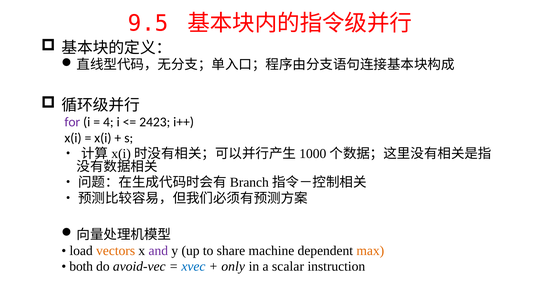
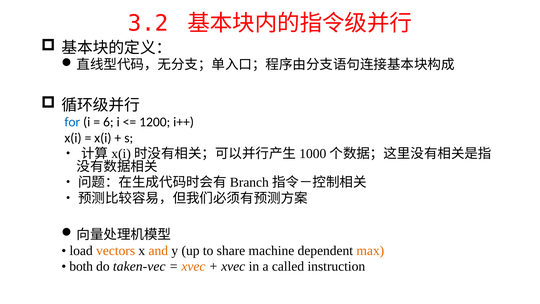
9.5: 9.5 -> 3.2 (148, 23)
for colour: purple -> blue (72, 122)
4: 4 -> 6 (108, 122)
2423: 2423 -> 1200 (155, 122)
and colour: purple -> orange (158, 250)
avoid-vec: avoid-vec -> taken-vec (139, 266)
xvec colour: blue -> orange (193, 266)
only: only -> xvec (233, 266)
scalar: scalar -> called (288, 266)
